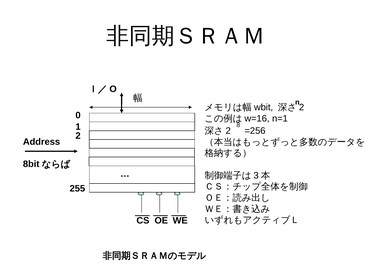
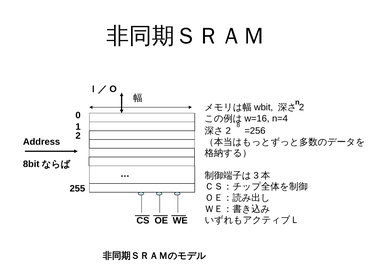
n=1: n=1 -> n=4 (280, 119)
